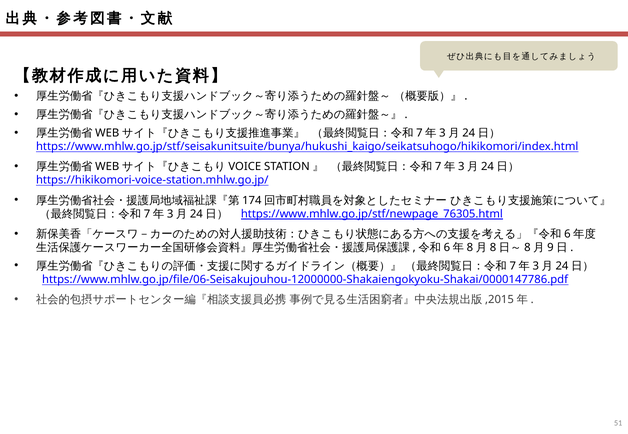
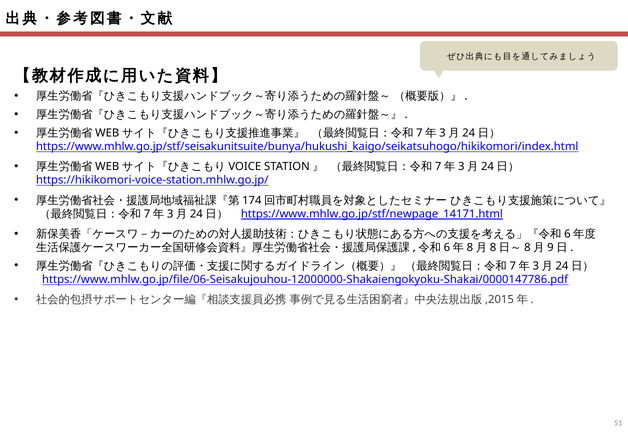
https://www.mhlw.go.jp/stf/newpage_76305.html: https://www.mhlw.go.jp/stf/newpage_76305.html -> https://www.mhlw.go.jp/stf/newpage_14171.html (372, 214)
